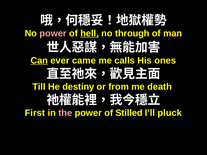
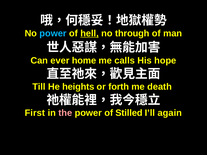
power colour: pink -> light blue (53, 33)
Can underline: present -> none (39, 61)
came: came -> home (84, 61)
ones: ones -> hope (165, 61)
destiny: destiny -> heights (78, 87)
from: from -> forth (119, 87)
pluck: pluck -> again (170, 113)
